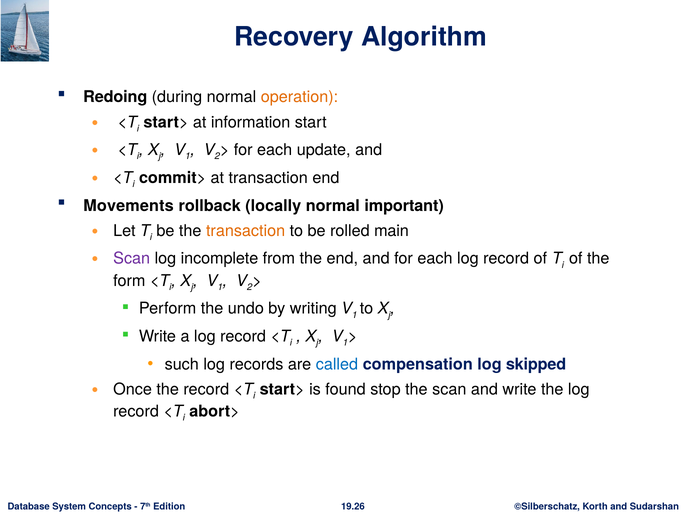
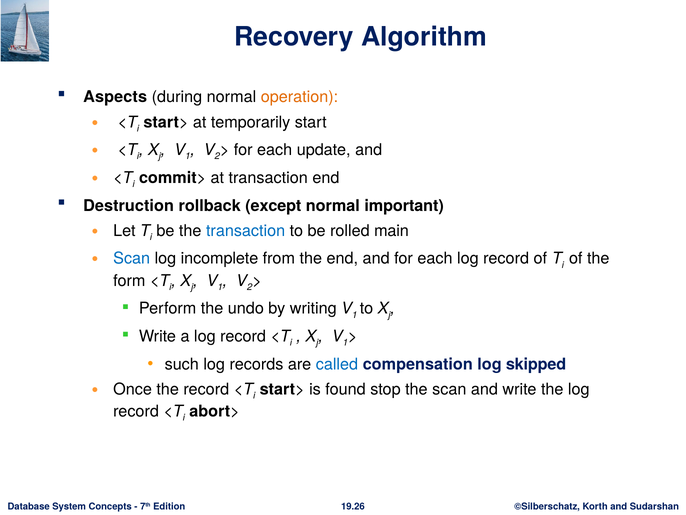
Redoing: Redoing -> Aspects (115, 97)
information: information -> temporarily (251, 122)
Movements: Movements -> Destruction (129, 205)
locally: locally -> except (273, 205)
transaction colour: orange -> blue (246, 231)
Scan colour: purple -> blue (132, 258)
